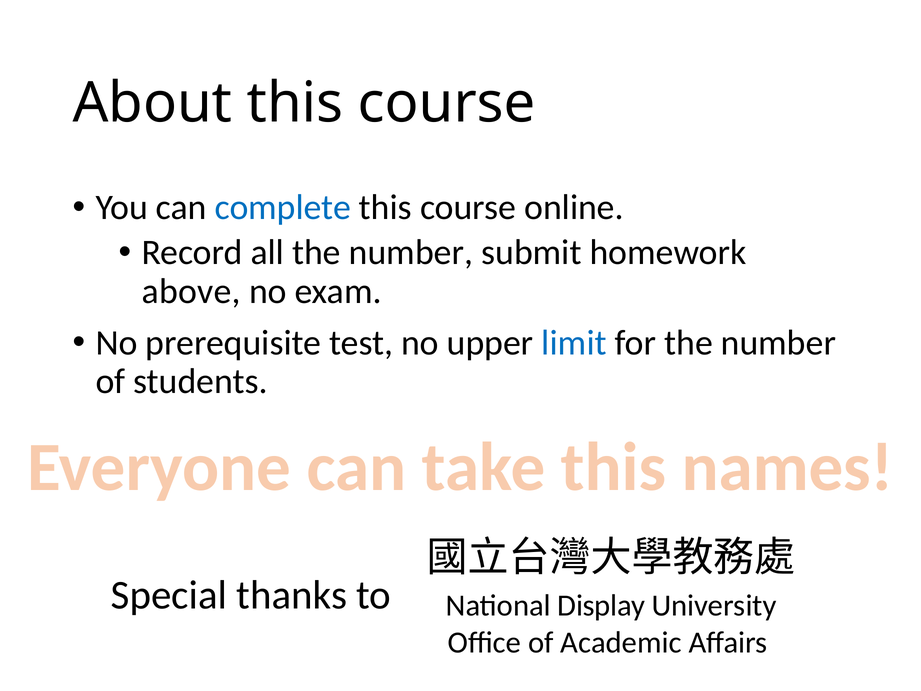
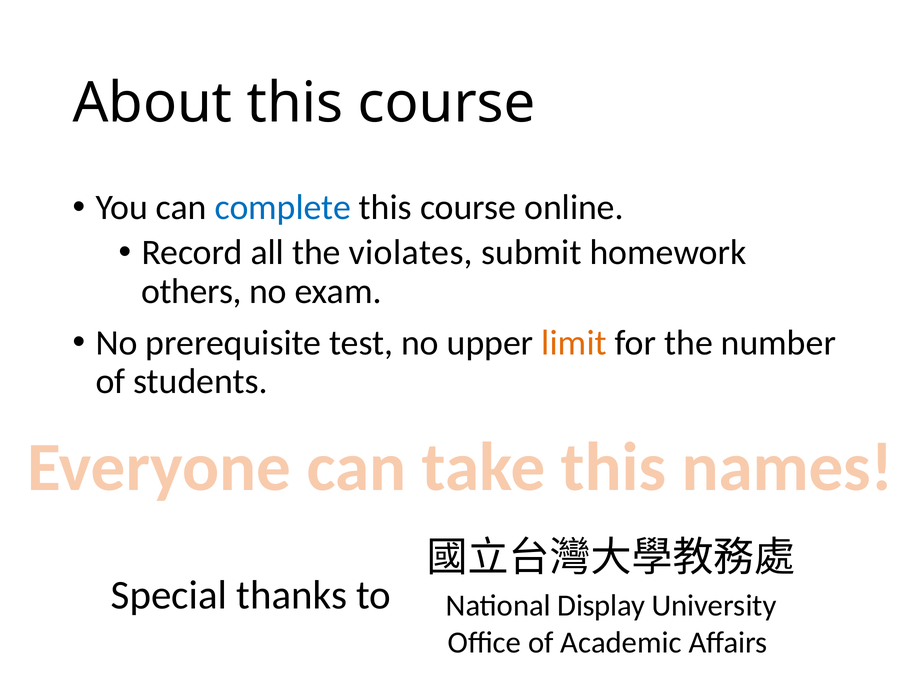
all the number: number -> violates (411, 253)
above: above -> others (191, 291)
limit colour: blue -> orange (574, 343)
